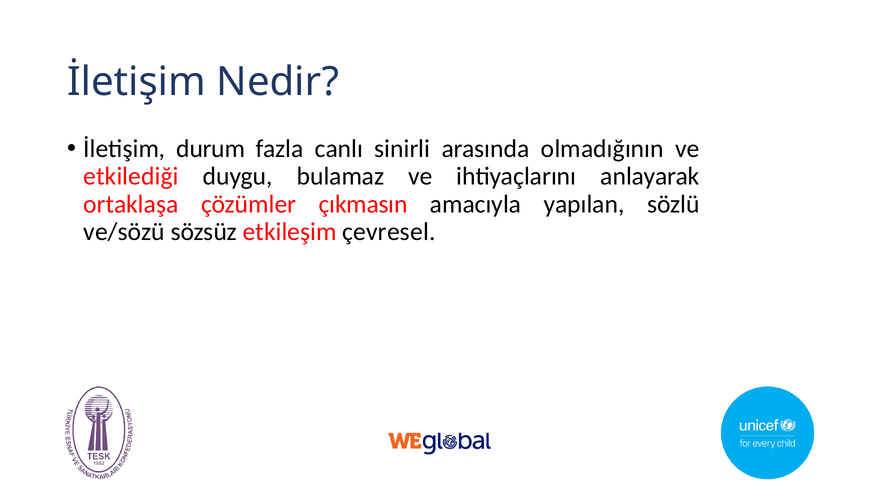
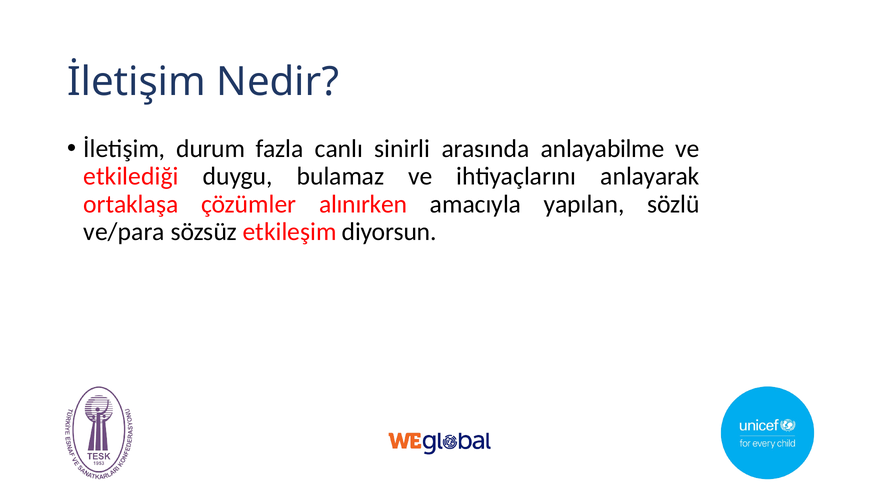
olmadığının: olmadığının -> anlayabilme (603, 149)
çıkmasın: çıkmasın -> alınırken (363, 204)
ve/sözü: ve/sözü -> ve/para (124, 231)
çevresel: çevresel -> diyorsun (389, 231)
